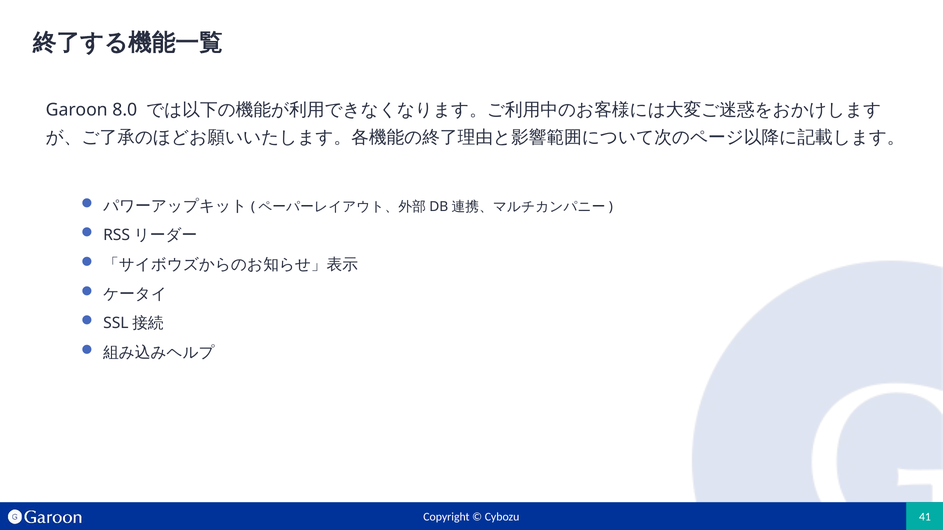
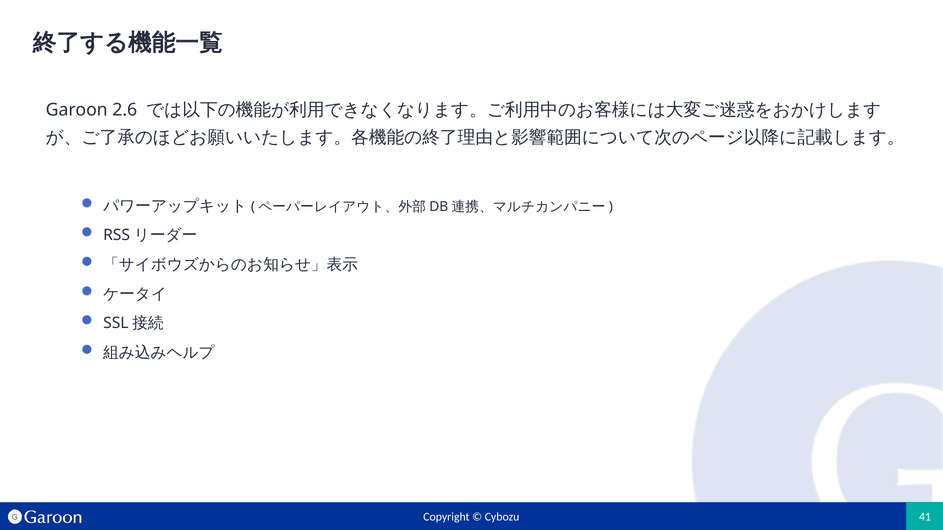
8.0: 8.0 -> 2.6 (125, 110)
